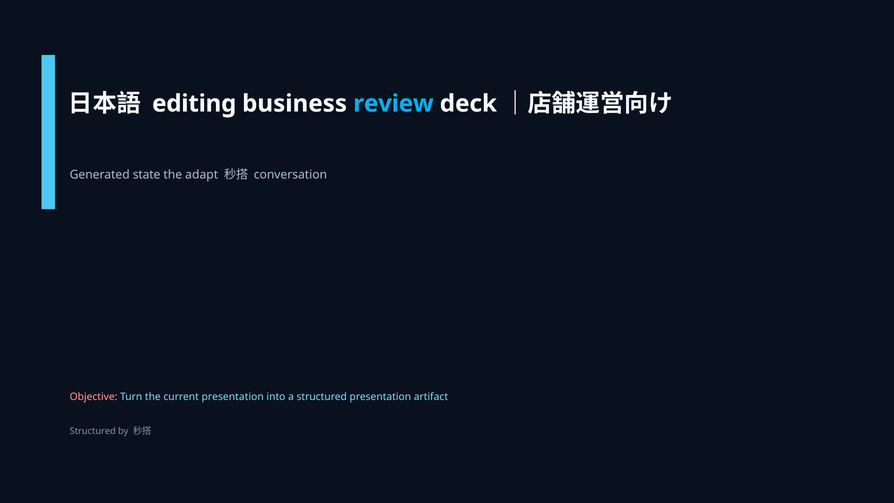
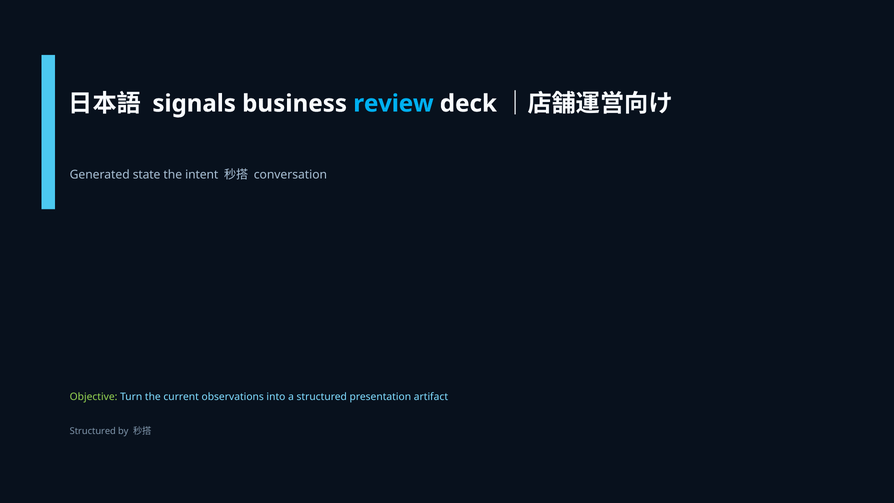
editing: editing -> signals (194, 104)
adapt: adapt -> intent (202, 175)
Objective colour: pink -> light green (94, 397)
current presentation: presentation -> observations (233, 397)
